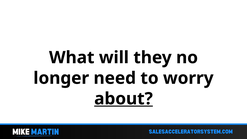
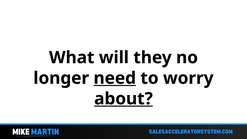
need underline: none -> present (115, 78)
